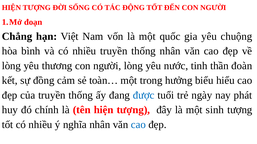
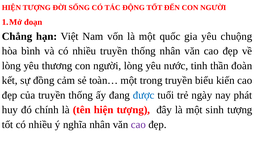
trong hưởng: hưởng -> truyền (179, 81)
hiểu: hiểu -> kiến (225, 81)
cao colour: blue -> purple (138, 125)
